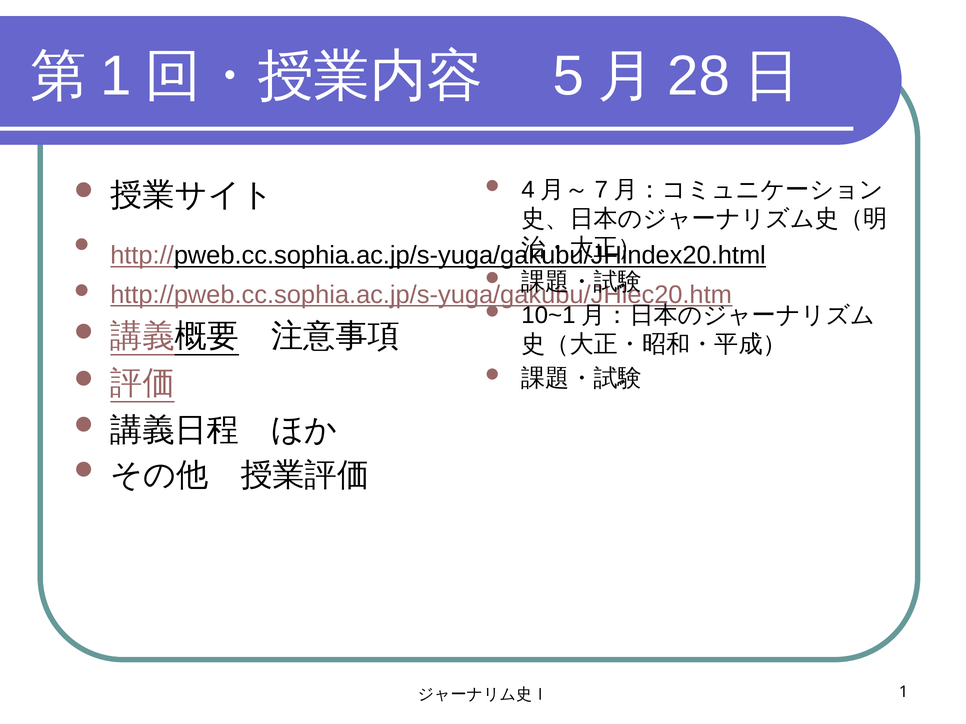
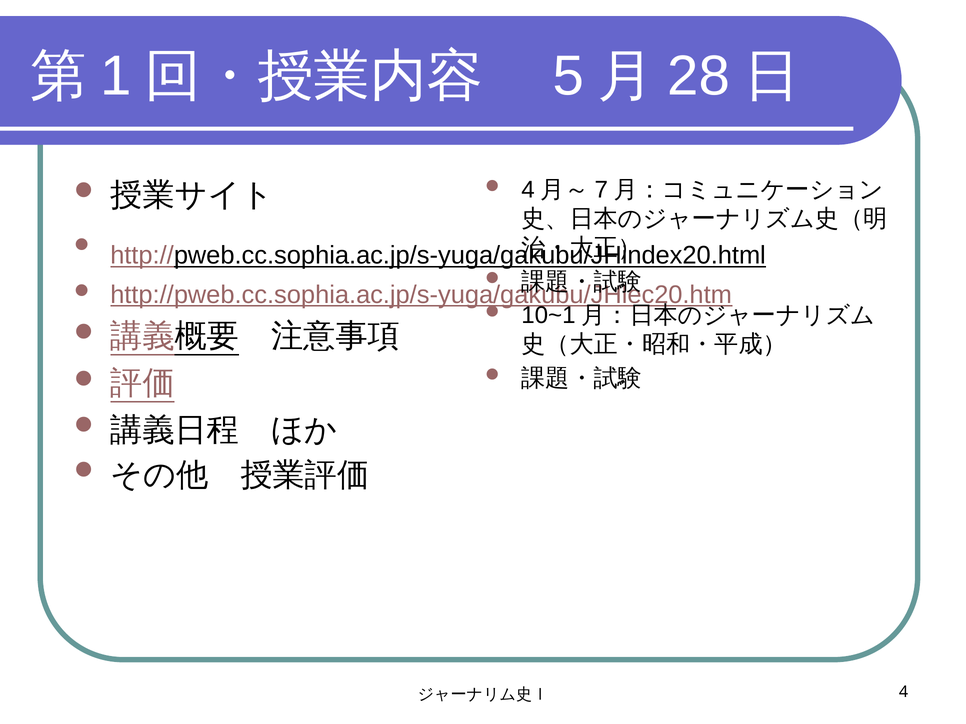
1: 1 -> 4 (903, 692)
